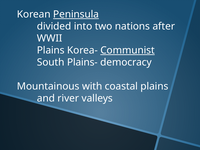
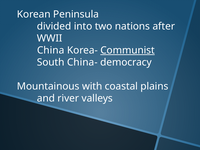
Peninsula underline: present -> none (76, 14)
Plains: Plains -> China (51, 50)
Plains-: Plains- -> China- (82, 62)
